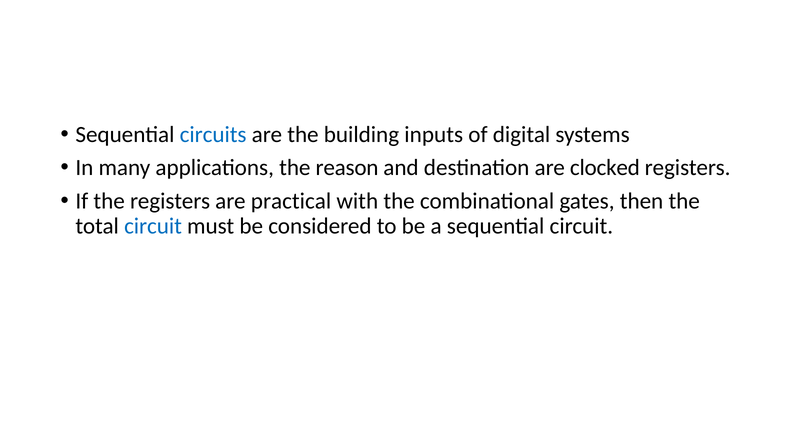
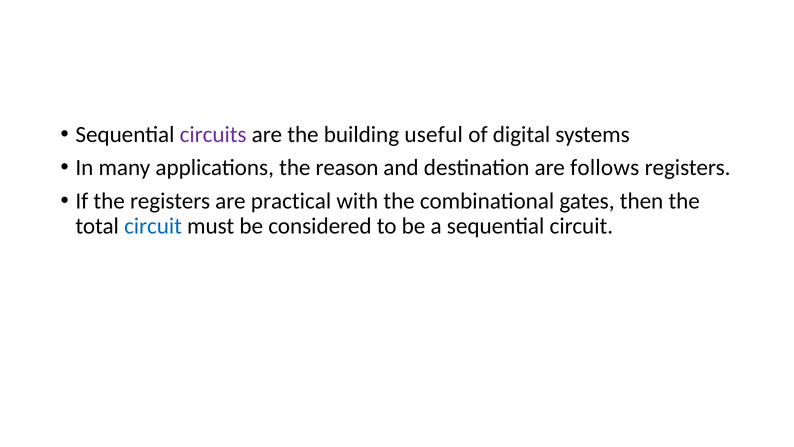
circuits colour: blue -> purple (213, 134)
inputs: inputs -> useful (434, 134)
clocked: clocked -> follows (605, 168)
